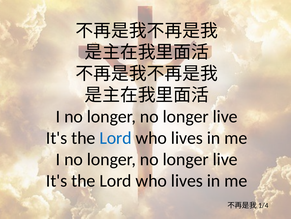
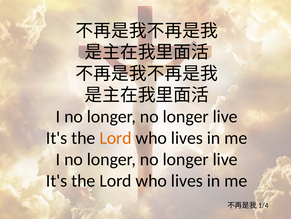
Lord colour: blue -> orange (115, 138)
